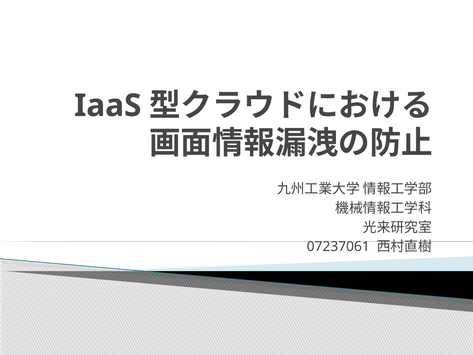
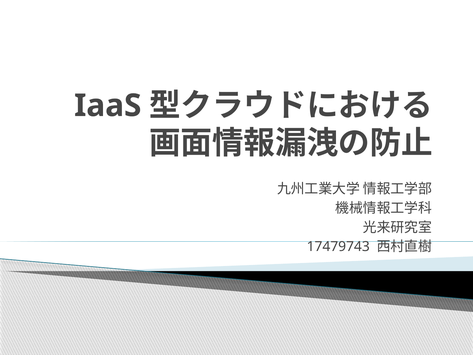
07237061: 07237061 -> 17479743 (338, 246)
